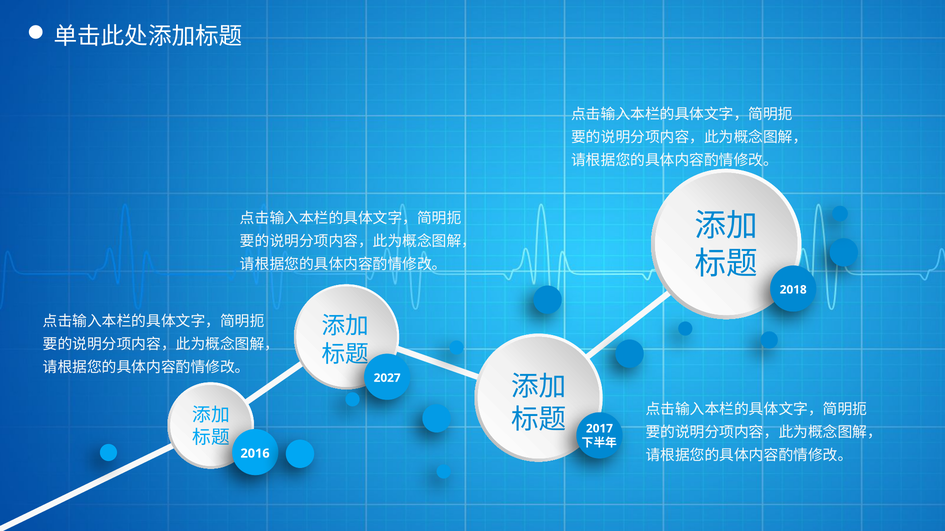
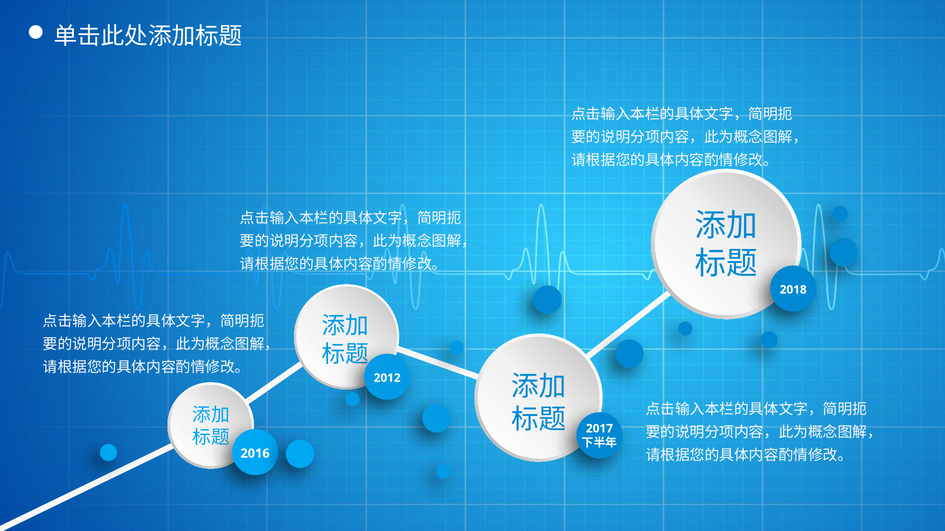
2027: 2027 -> 2012 (387, 378)
